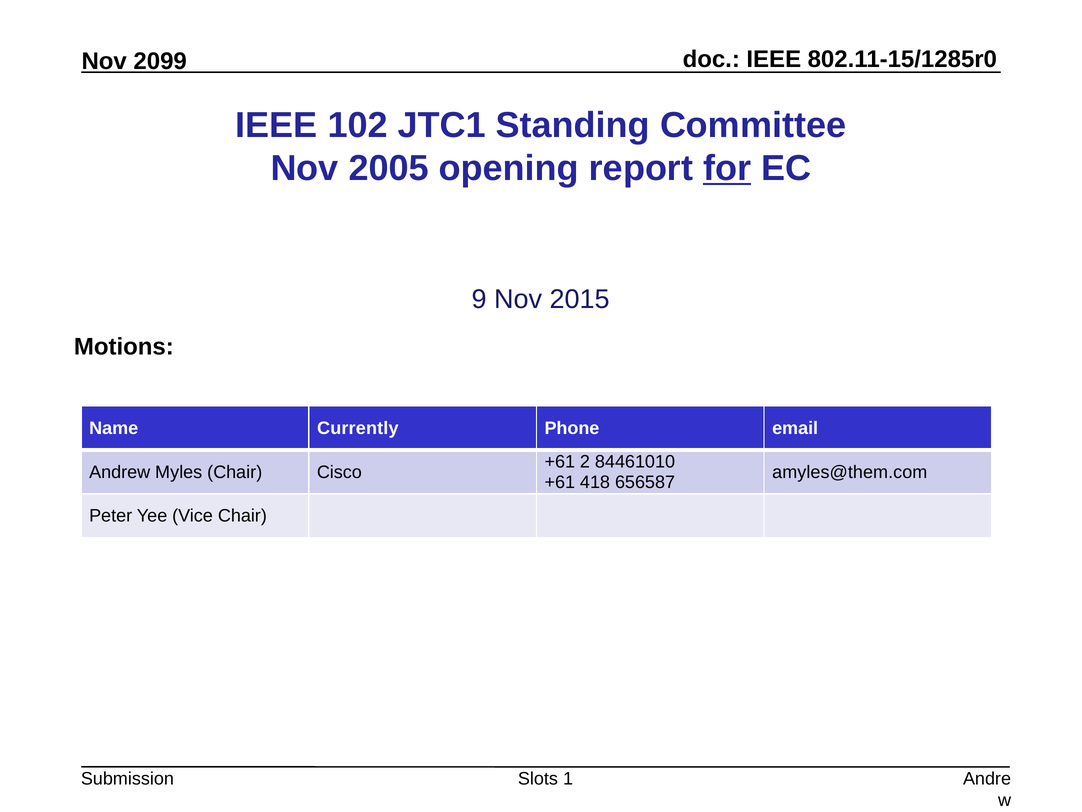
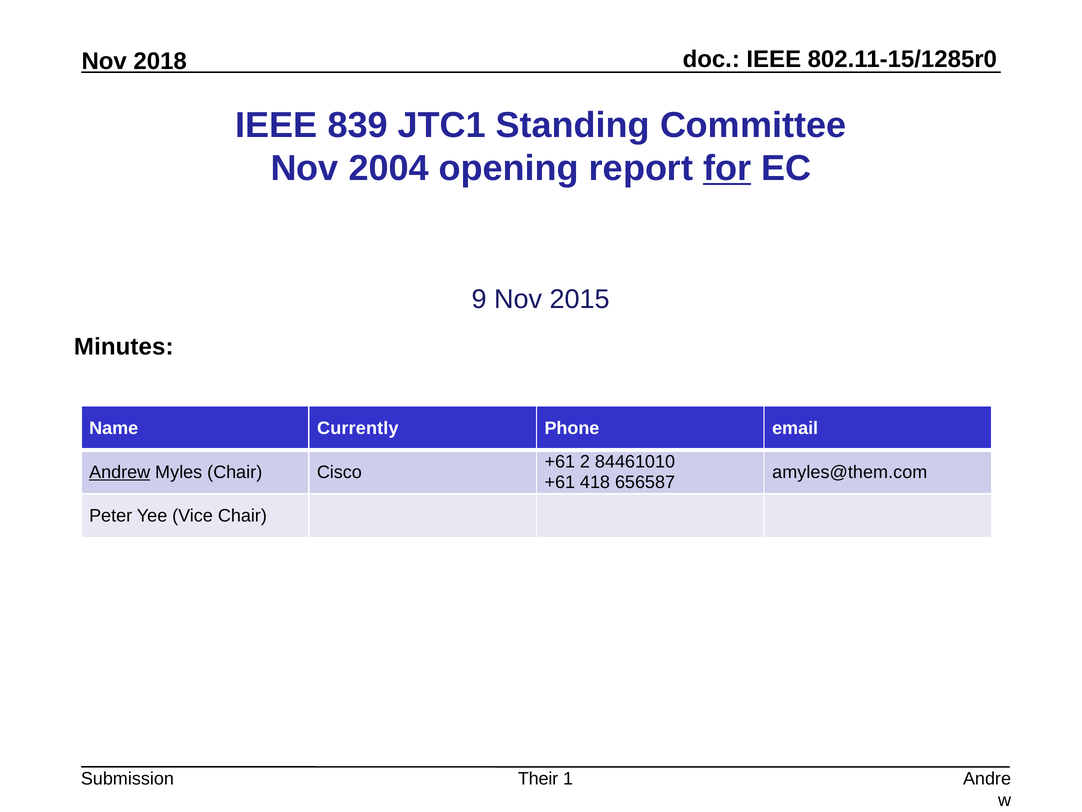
2099: 2099 -> 2018 (160, 61)
102: 102 -> 839 (358, 125)
2005: 2005 -> 2004 (389, 168)
Motions: Motions -> Minutes (124, 346)
Andrew underline: none -> present (120, 472)
Slots: Slots -> Their (538, 778)
